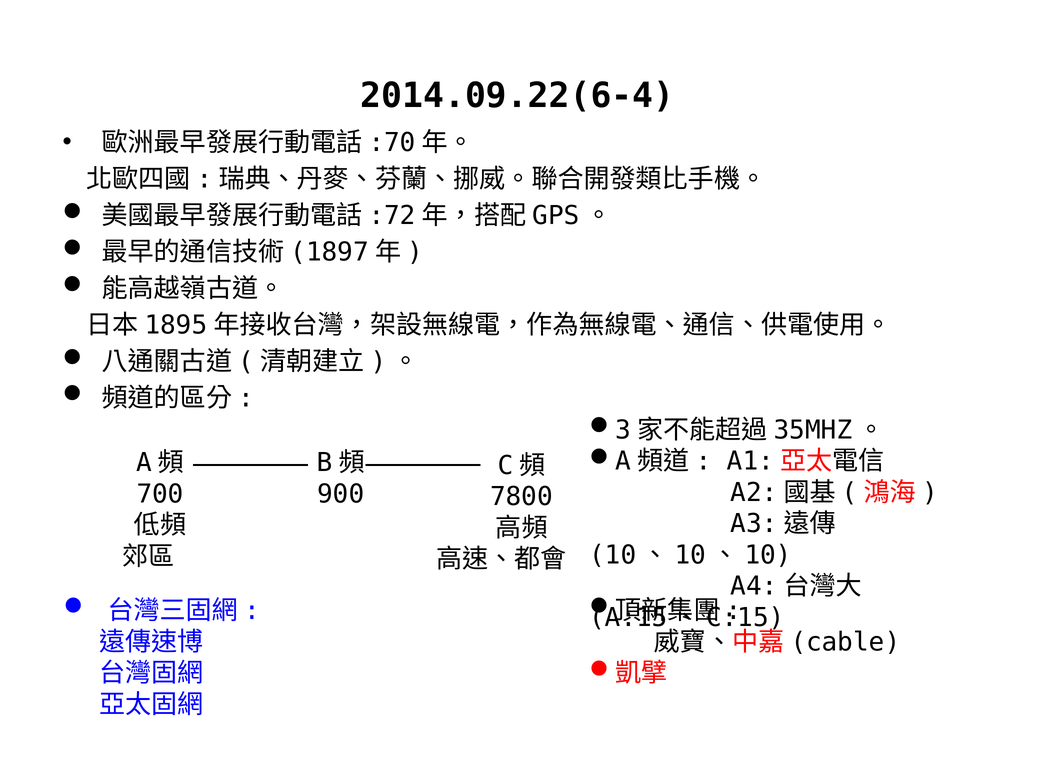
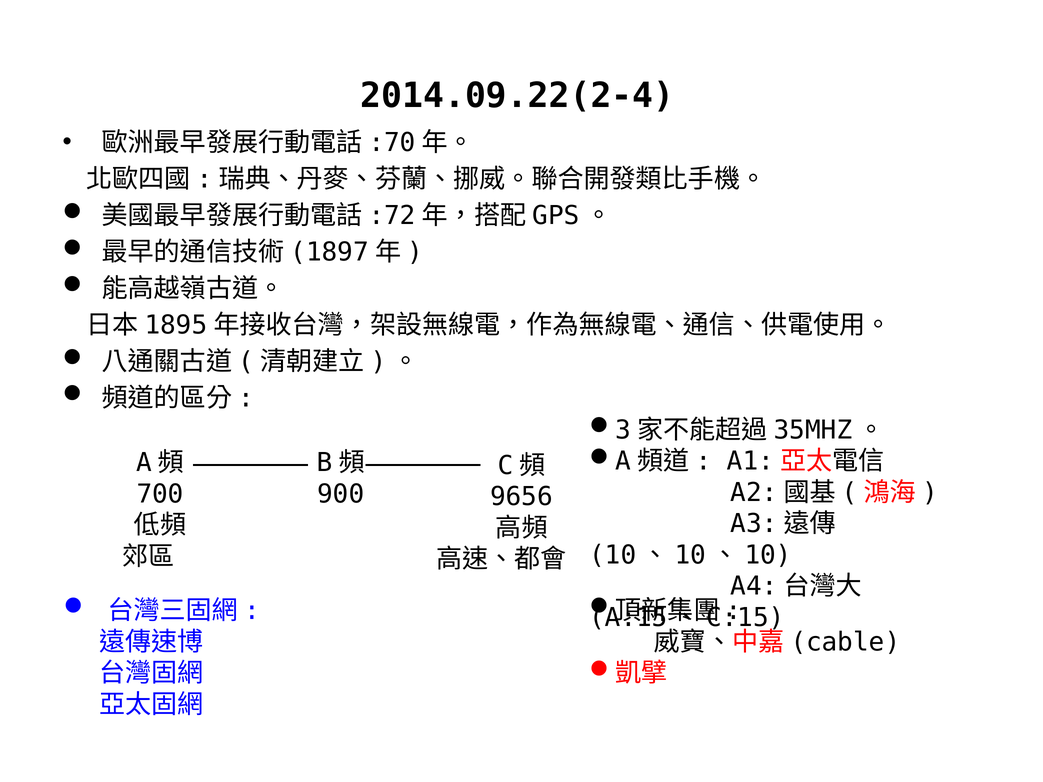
2014.09.22(6-4: 2014.09.22(6-4 -> 2014.09.22(2-4 (517, 96)
7800: 7800 -> 9656 (522, 497)
